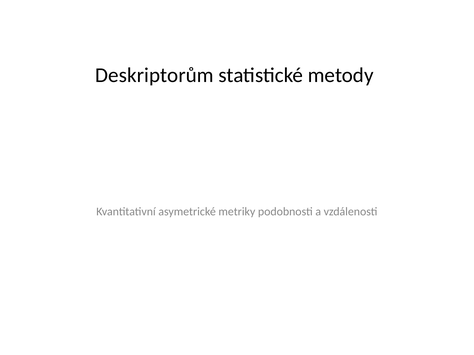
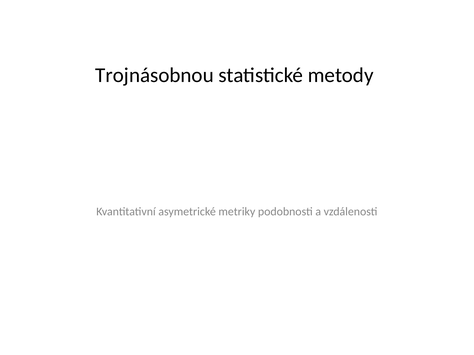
Deskriptorům: Deskriptorům -> Trojnásobnou (155, 75)
